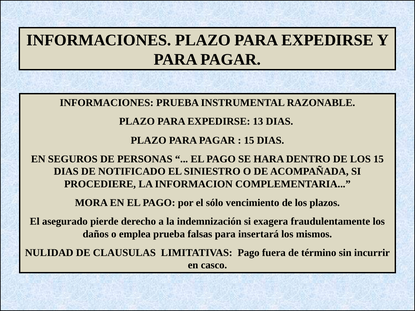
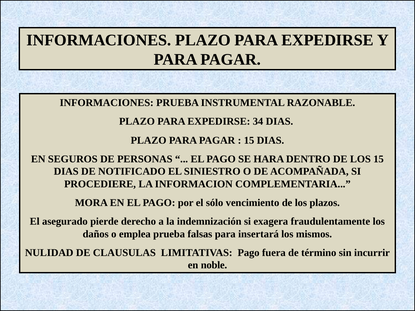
13: 13 -> 34 (258, 122)
casco: casco -> noble (214, 265)
